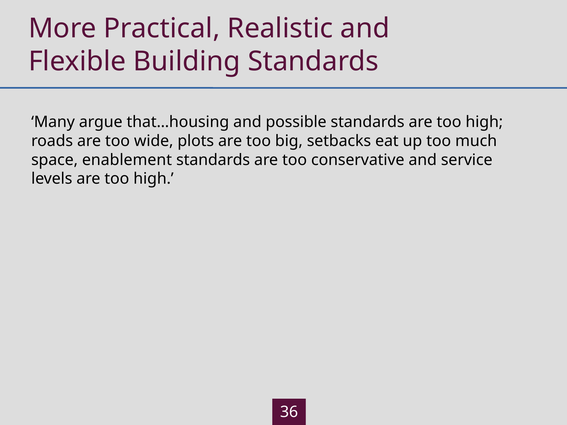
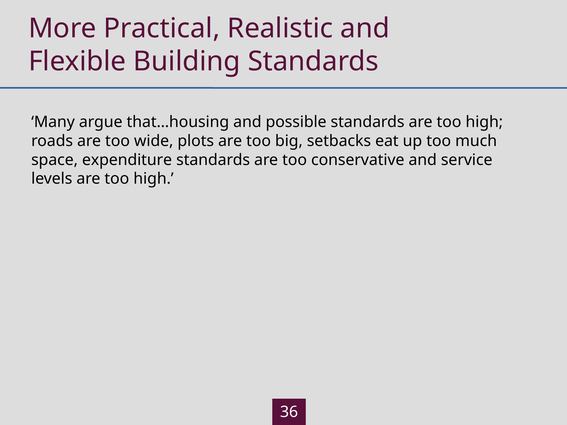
enablement: enablement -> expenditure (127, 160)
